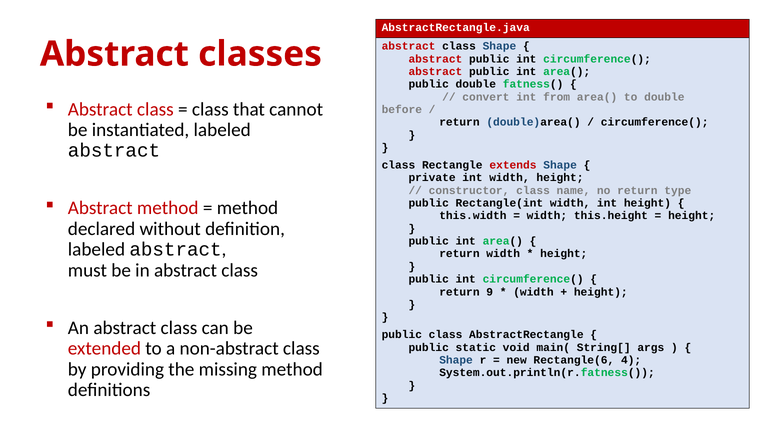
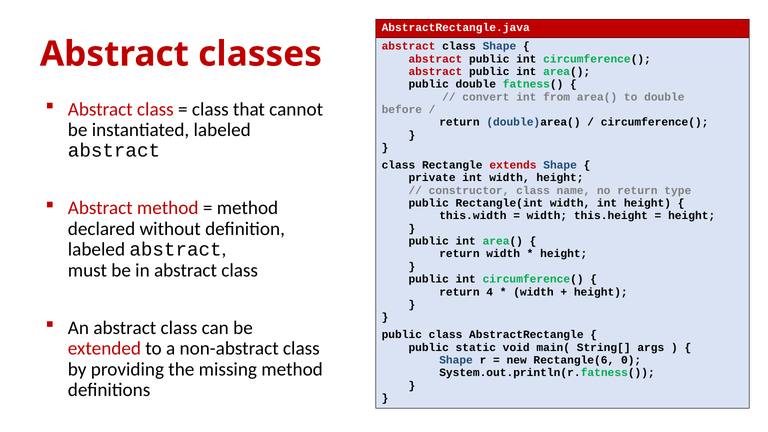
9: 9 -> 4 (490, 292)
4: 4 -> 0 (631, 360)
